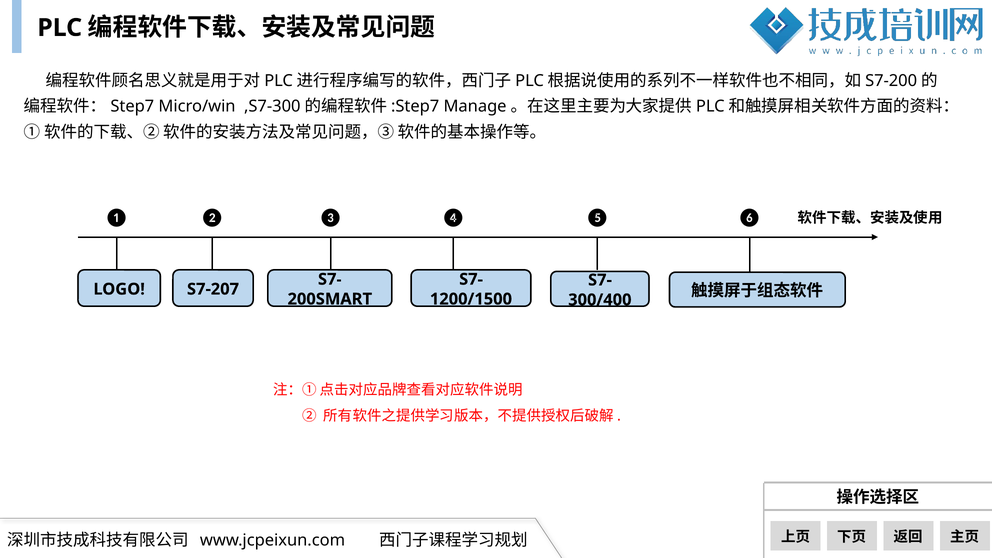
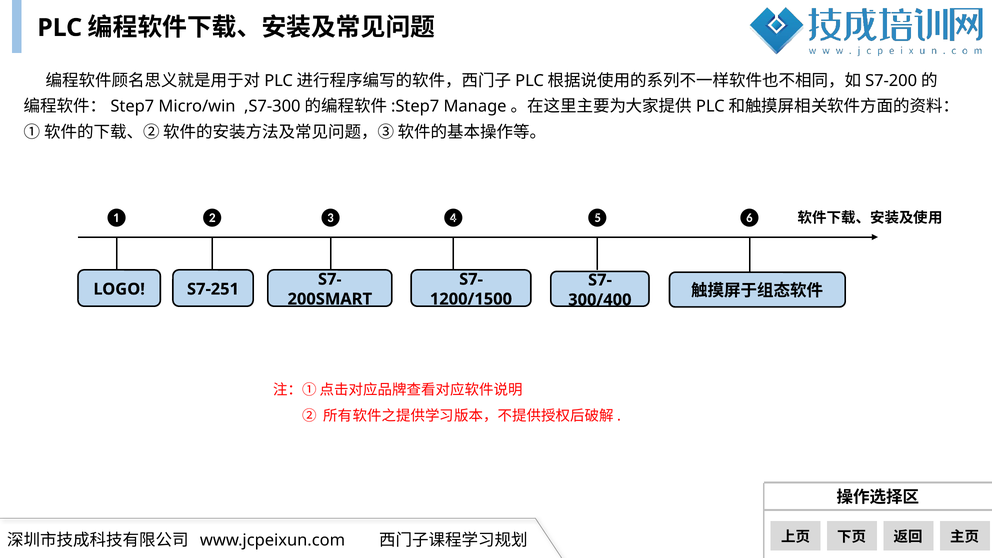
S7-207: S7-207 -> S7-251 (213, 289)
